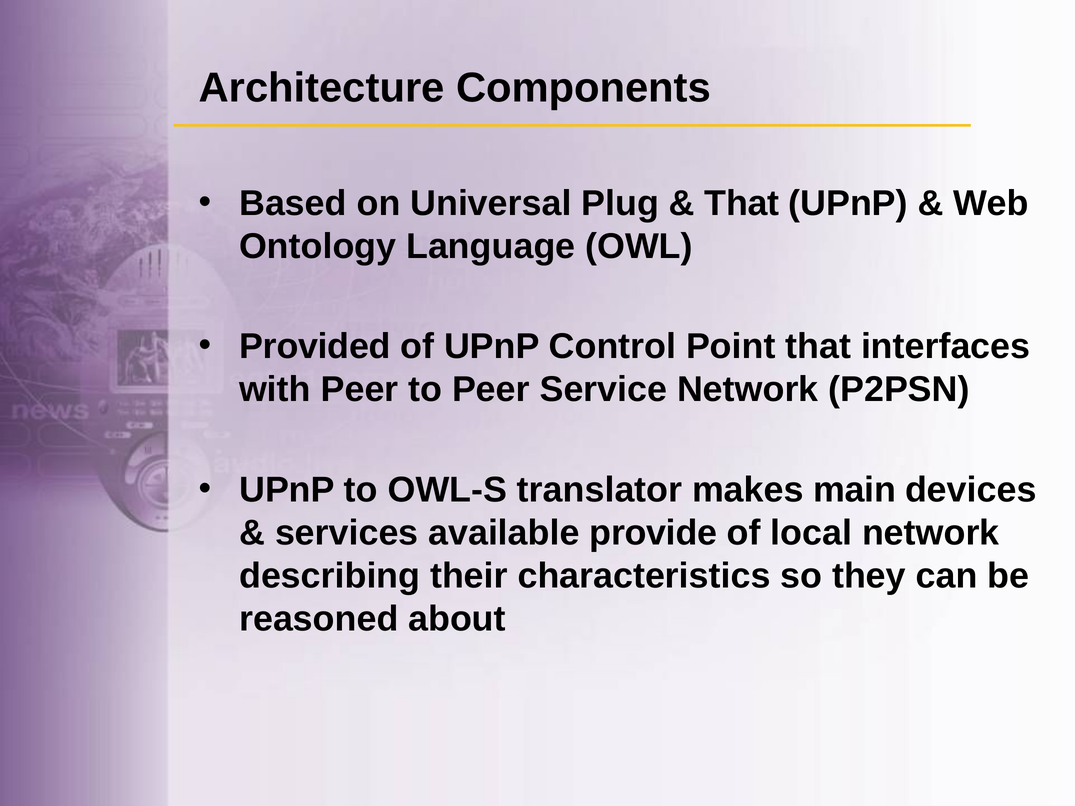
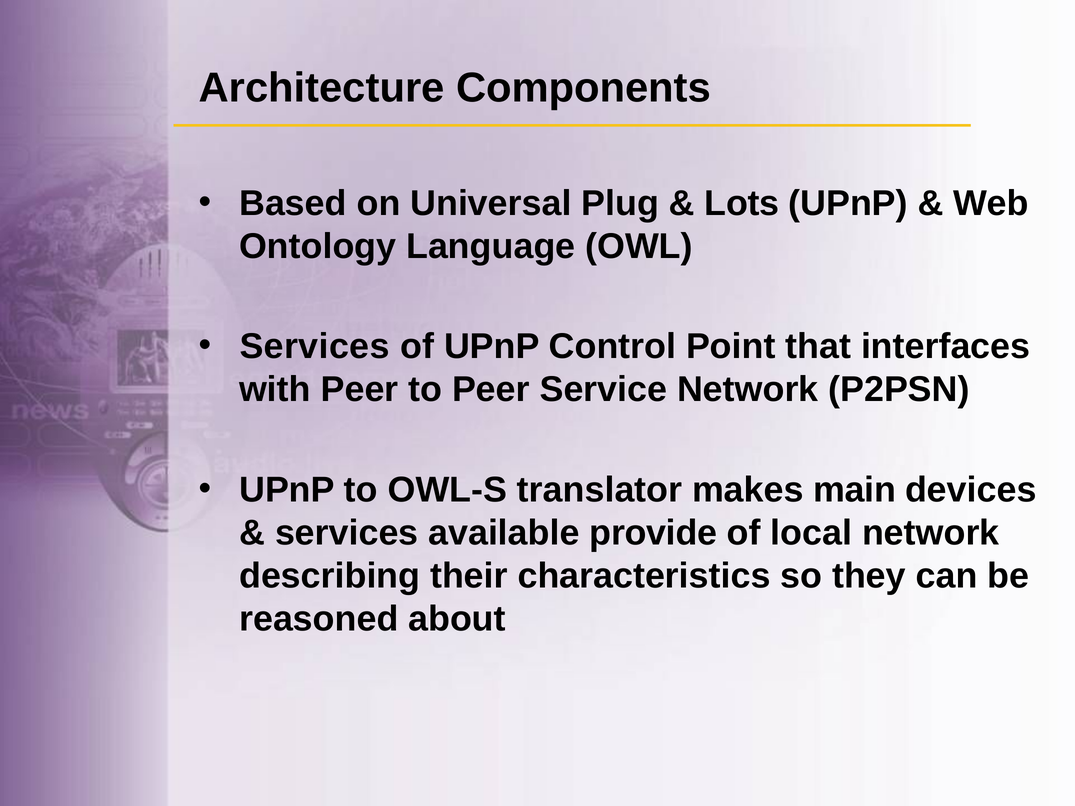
That: That -> Lots (742, 203)
Provided: Provided -> Services (315, 347)
